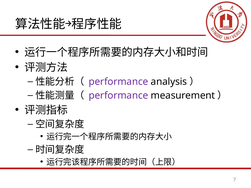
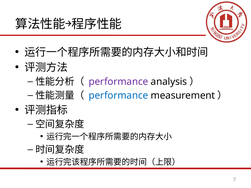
performance colour: purple -> blue (118, 96)
